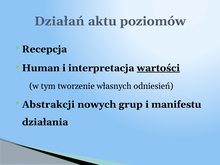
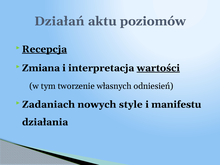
Recepcja underline: none -> present (44, 49)
Human: Human -> Zmiana (41, 68)
Abstrakcji: Abstrakcji -> Zadaniach (48, 104)
grup: grup -> style (131, 104)
